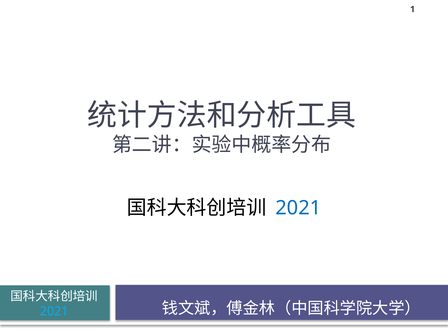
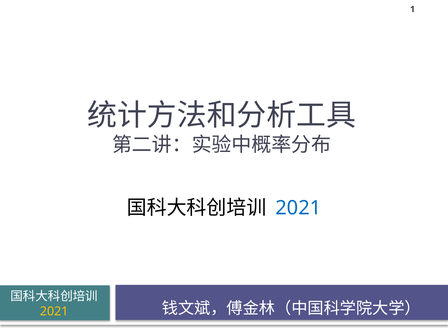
2021 colour: light blue -> yellow (54, 311)
